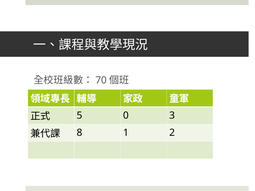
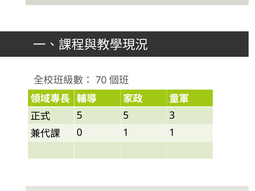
5 0: 0 -> 5 (126, 116)
8: 8 -> 0 (80, 133)
1 2: 2 -> 1 (172, 133)
